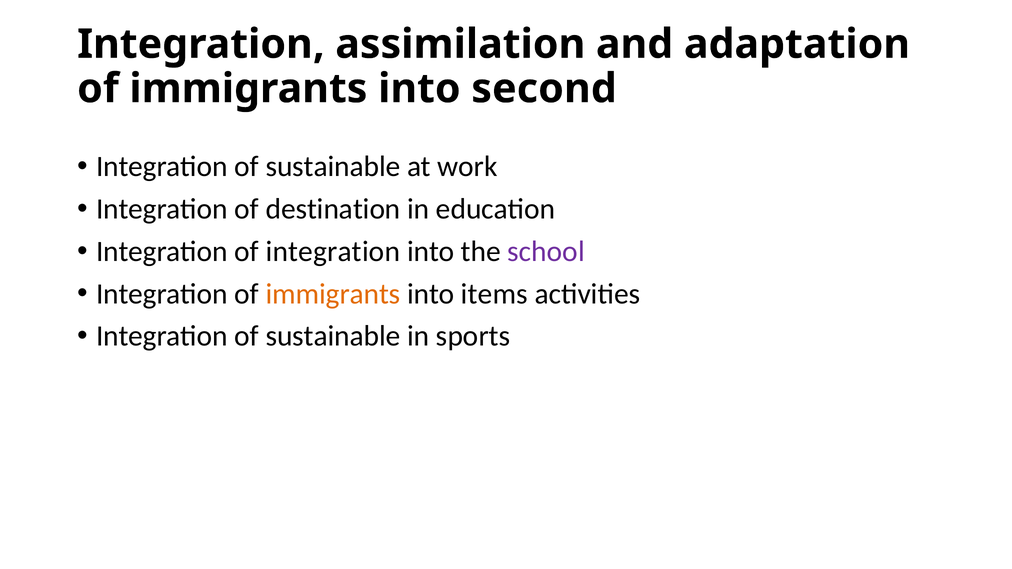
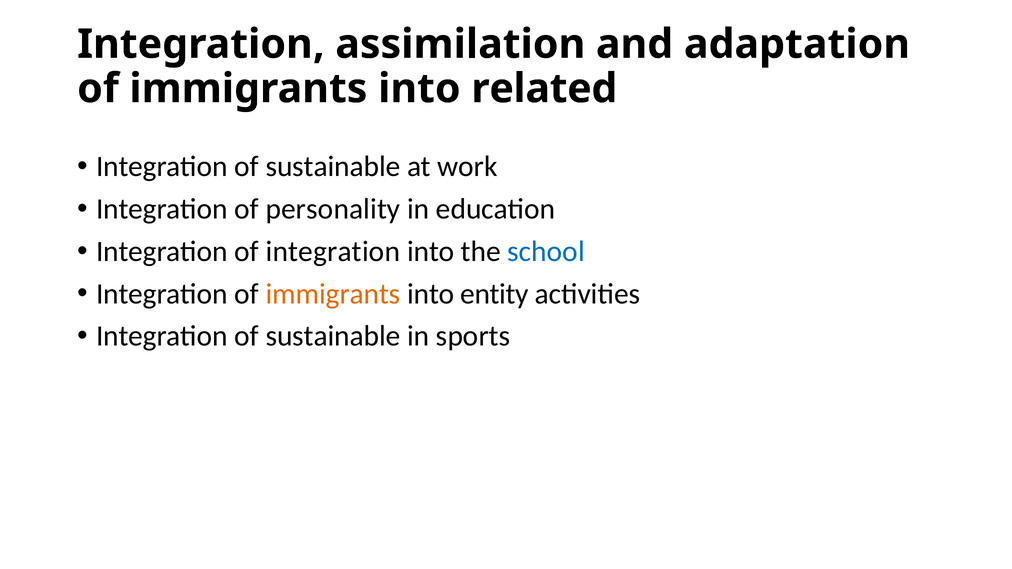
second: second -> related (544, 89)
destination: destination -> personality (333, 209)
school colour: purple -> blue (546, 252)
items: items -> entity (495, 294)
